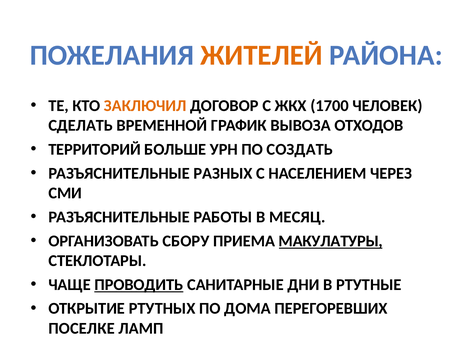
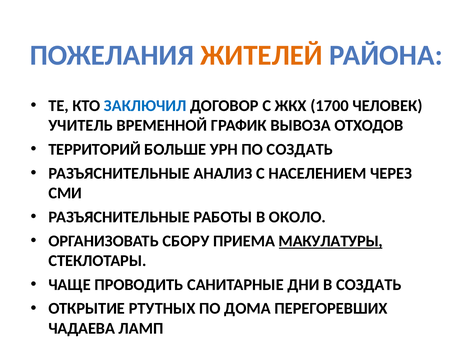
ЗАКЛЮЧИЛ colour: orange -> blue (145, 106)
СДЕЛАТЬ: СДЕЛАТЬ -> УЧИТЕЛЬ (81, 125)
РАЗНЫХ: РАЗНЫХ -> АНАЛИЗ (223, 173)
МЕСЯЦ: МЕСЯЦ -> ОКОЛО (297, 217)
ПРОВОДИТЬ underline: present -> none (139, 284)
В РТУТНЫЕ: РТУТНЫЕ -> СОЗДАТЬ (369, 284)
ПОСЕЛКЕ: ПОСЕЛКЕ -> ЧАДАЕВА (82, 328)
